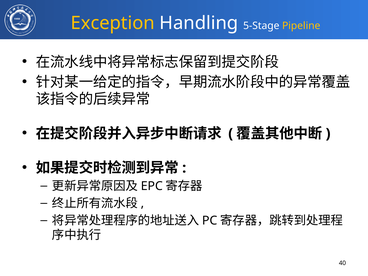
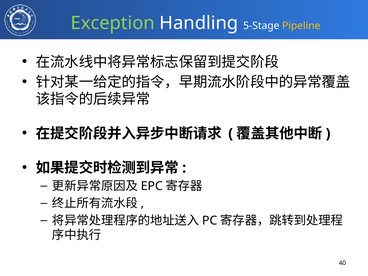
Exception colour: yellow -> light green (113, 23)
